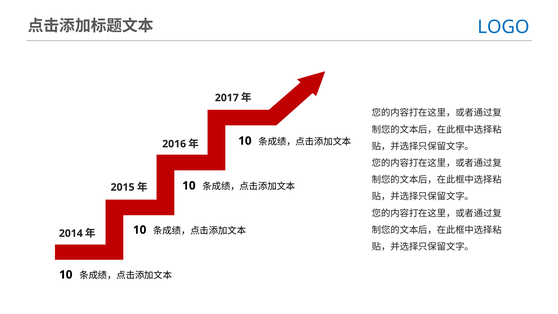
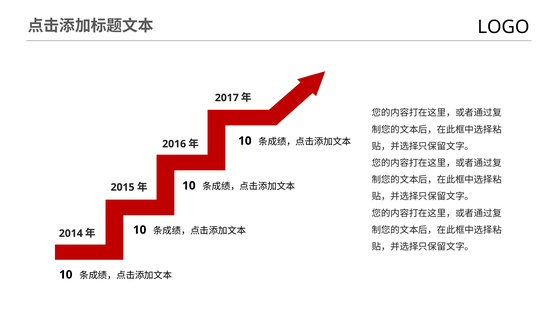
LOGO colour: blue -> black (503, 27)
